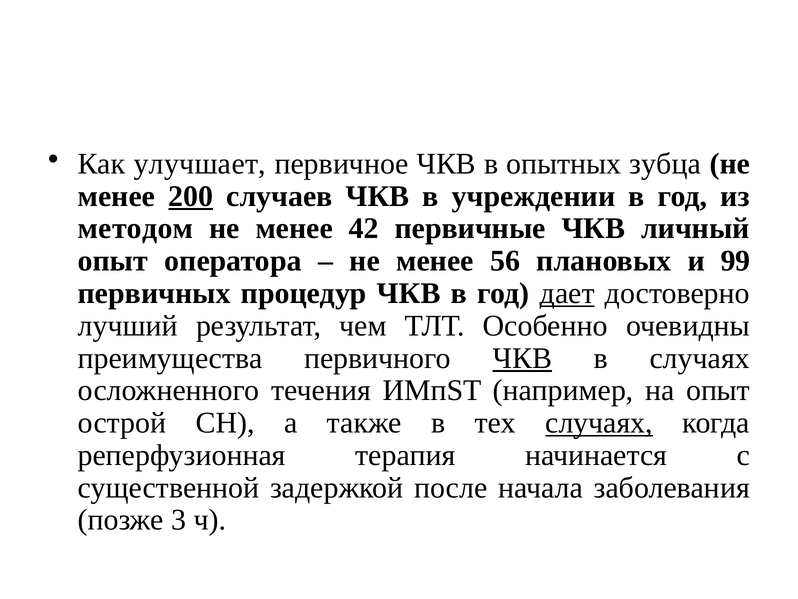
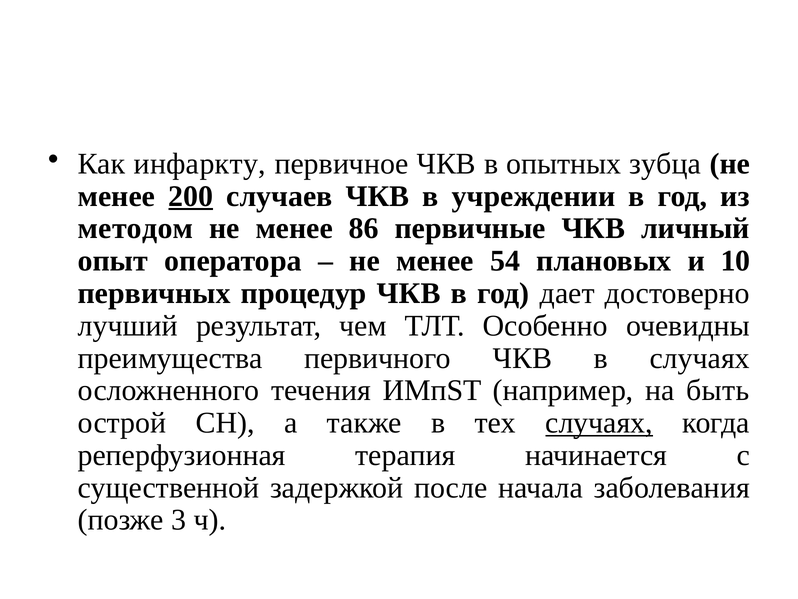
улучшает: улучшает -> инфаркту (200, 164)
42: 42 -> 86 (364, 228)
56: 56 -> 54 (505, 261)
99: 99 -> 10 (736, 261)
дает underline: present -> none (567, 293)
ЧКВ underline: present -> none (522, 358)
на опыт: опыт -> быть (718, 390)
